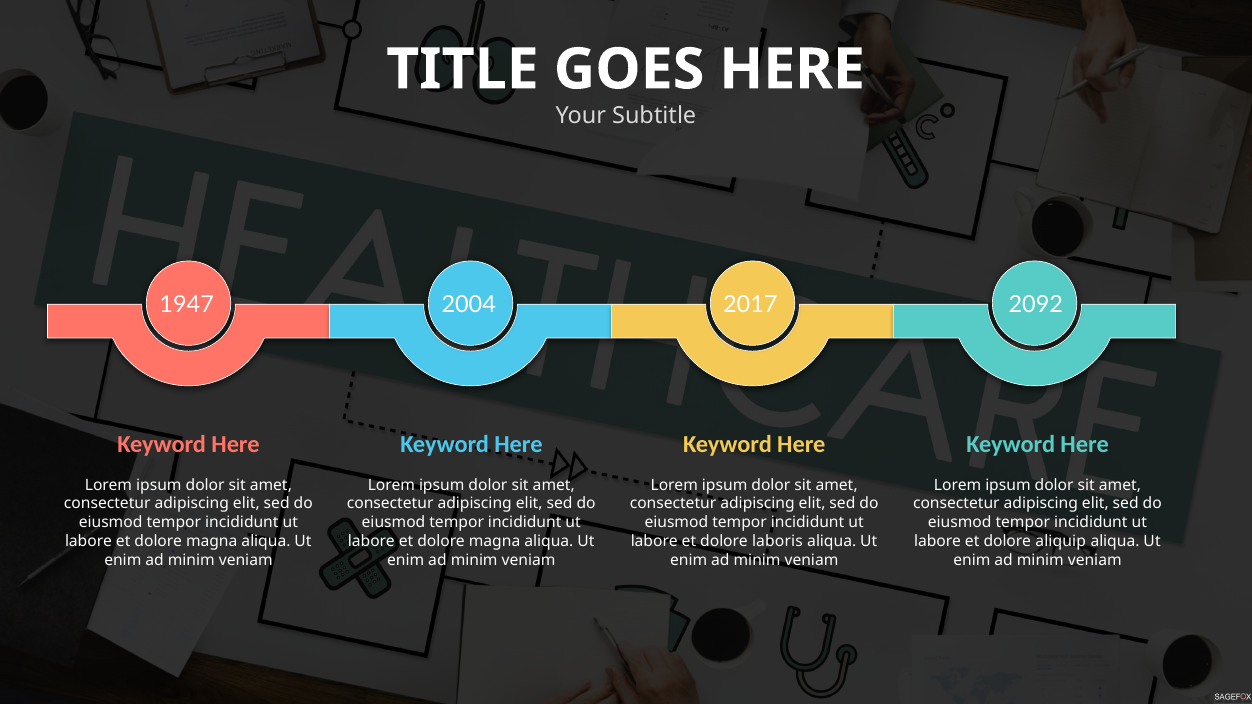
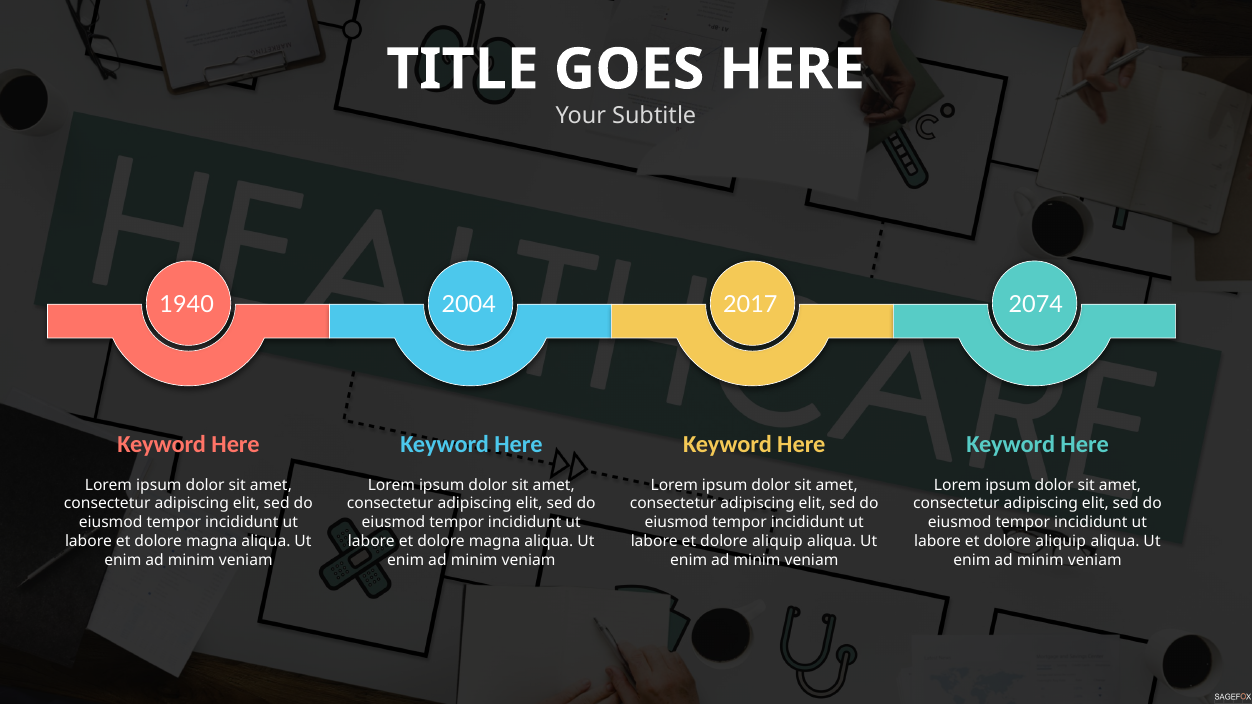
1947: 1947 -> 1940 (187, 305)
2092: 2092 -> 2074 (1036, 305)
laboris: laboris -> aliquip (777, 542)
